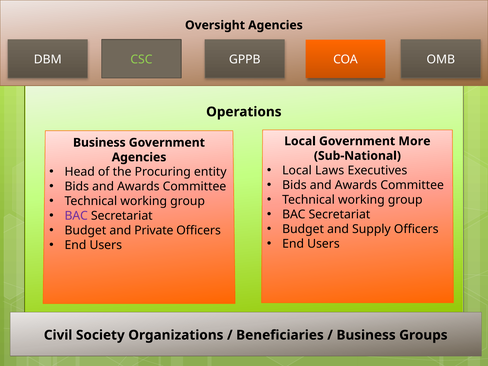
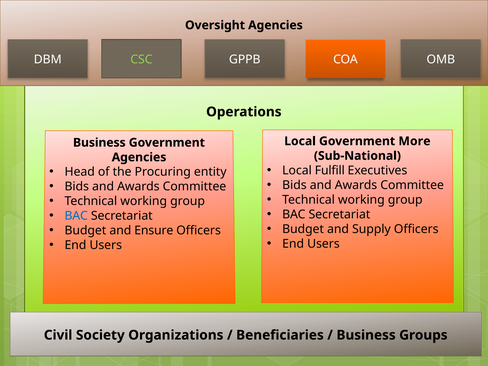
Laws: Laws -> Fulfill (330, 170)
BAC colour: purple -> blue (76, 216)
Private: Private -> Ensure (154, 230)
